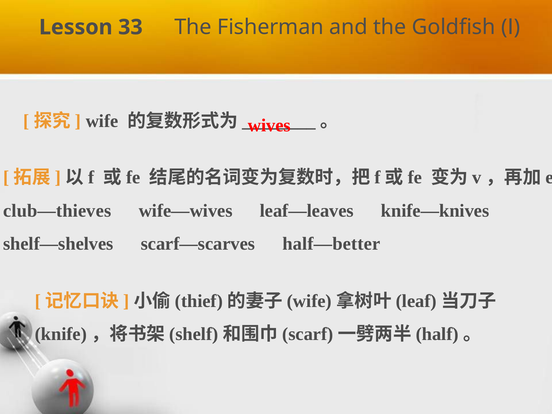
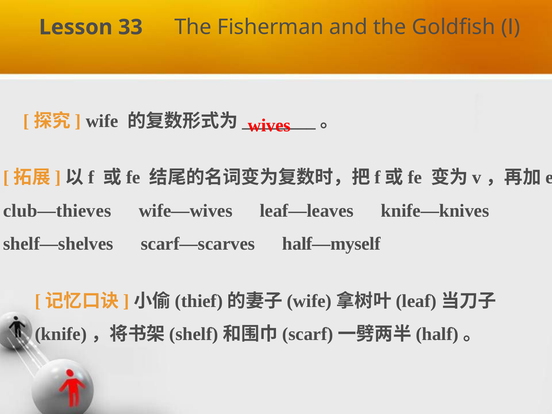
half—better: half—better -> half—myself (331, 244)
